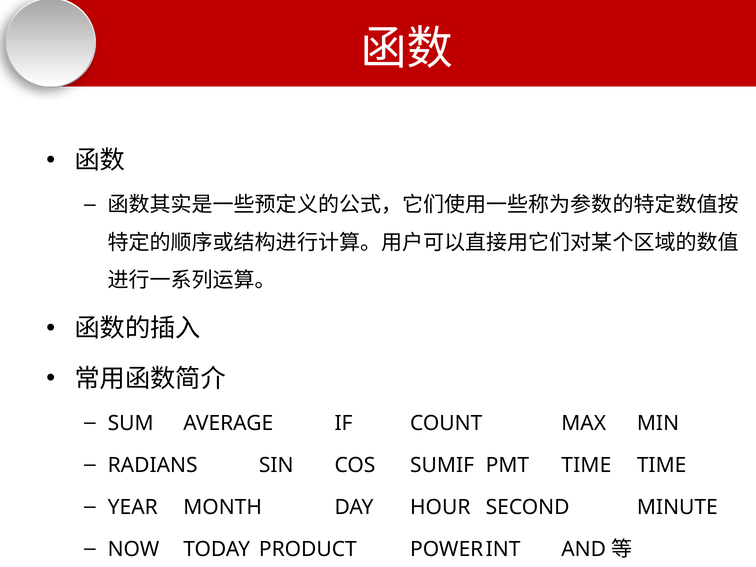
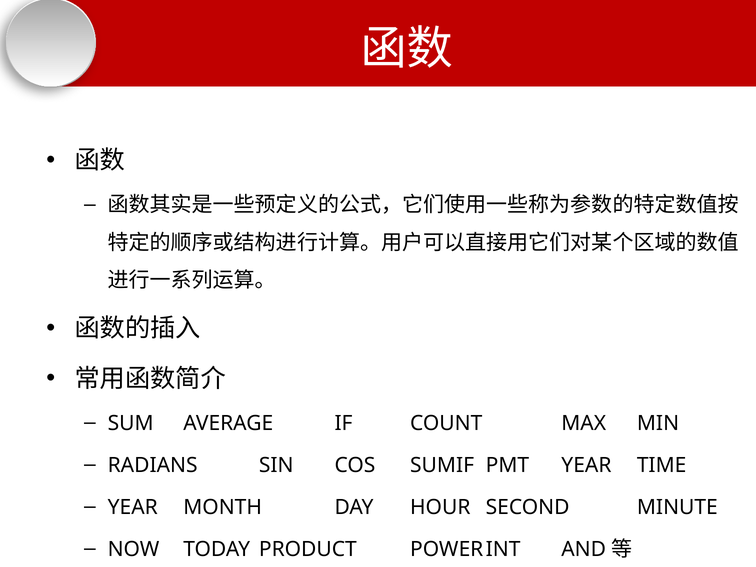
PMT TIME: TIME -> YEAR (586, 465)
